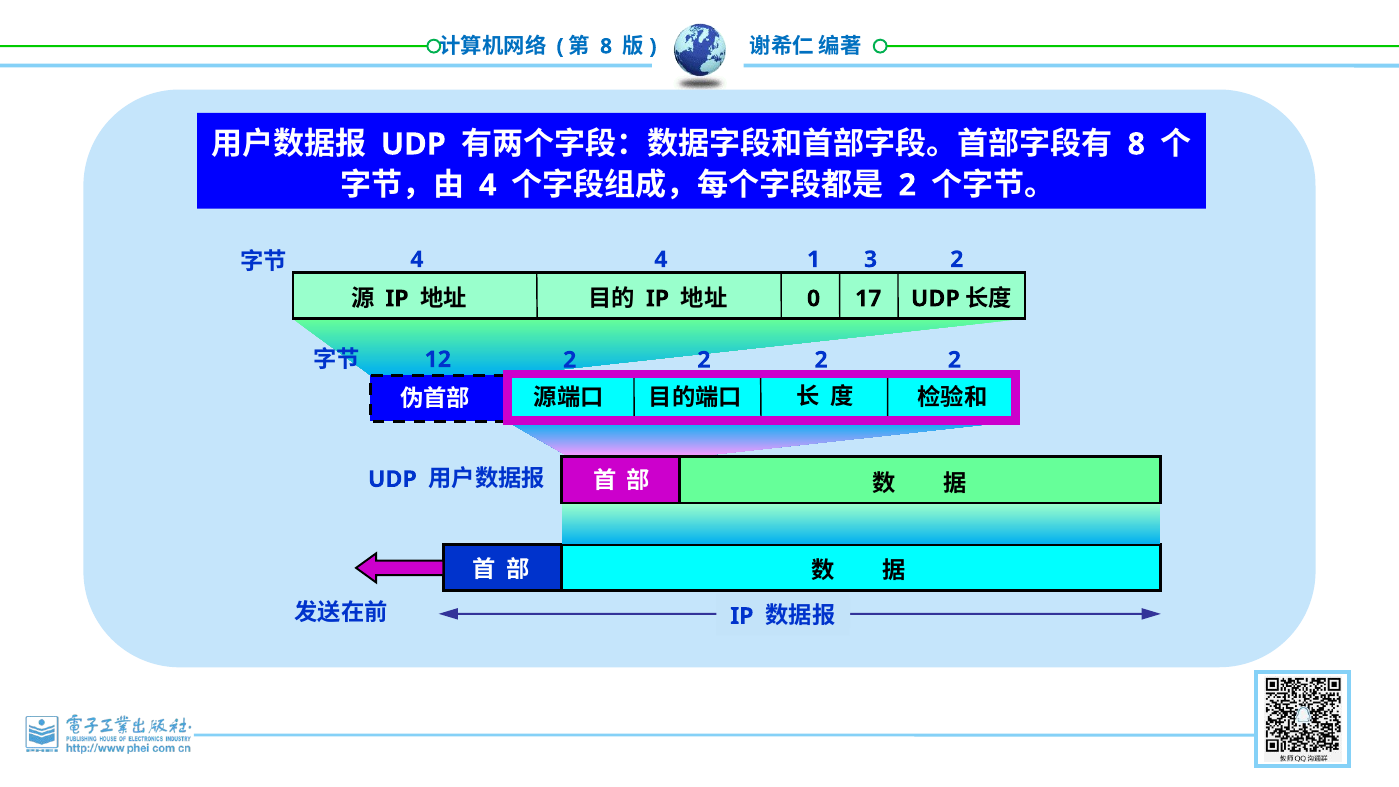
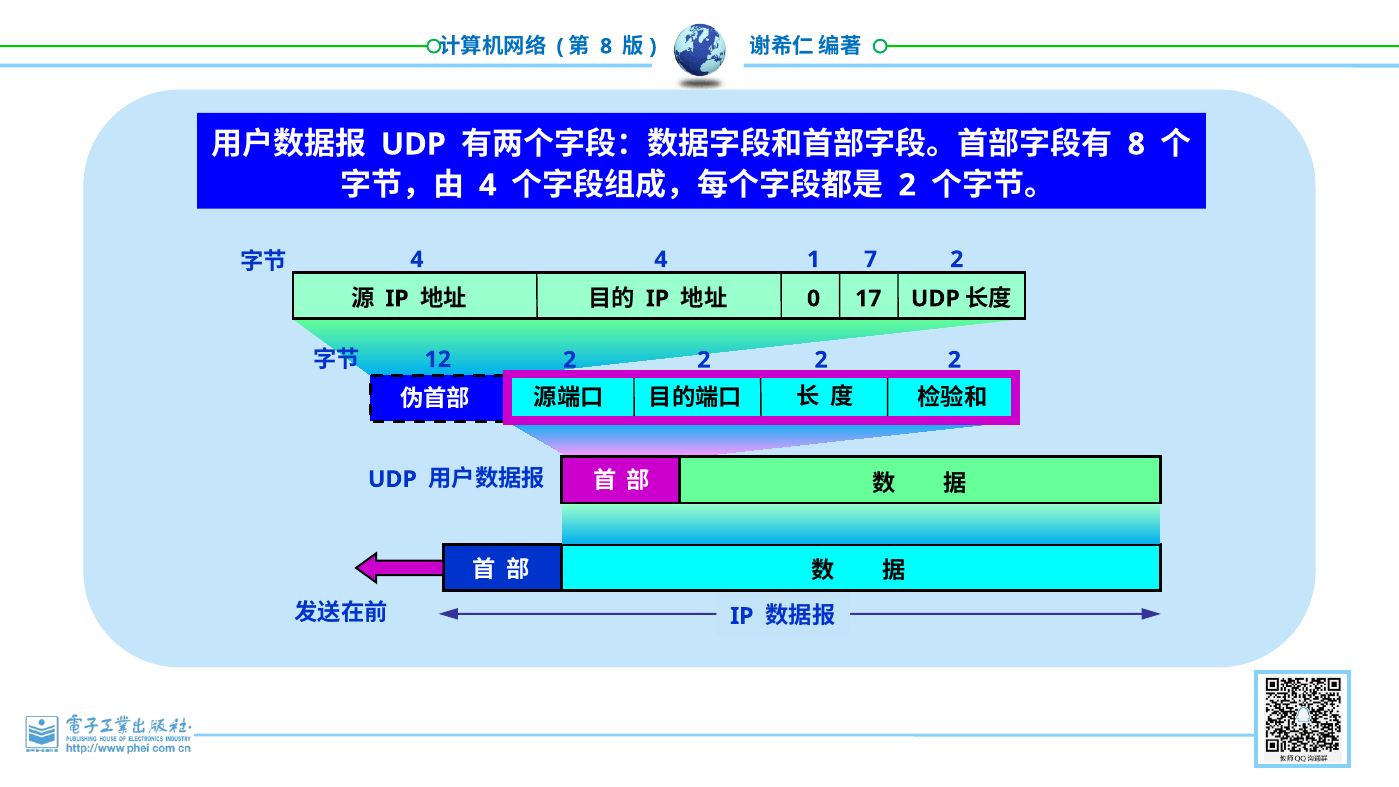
3: 3 -> 7 (871, 259)
